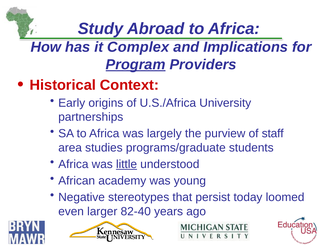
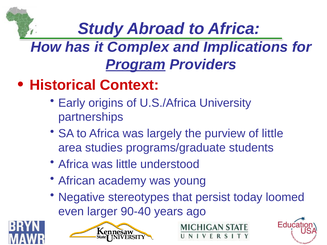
of staff: staff -> little (273, 134)
little underline: present -> none (127, 164)
82-40: 82-40 -> 90-40 (136, 212)
